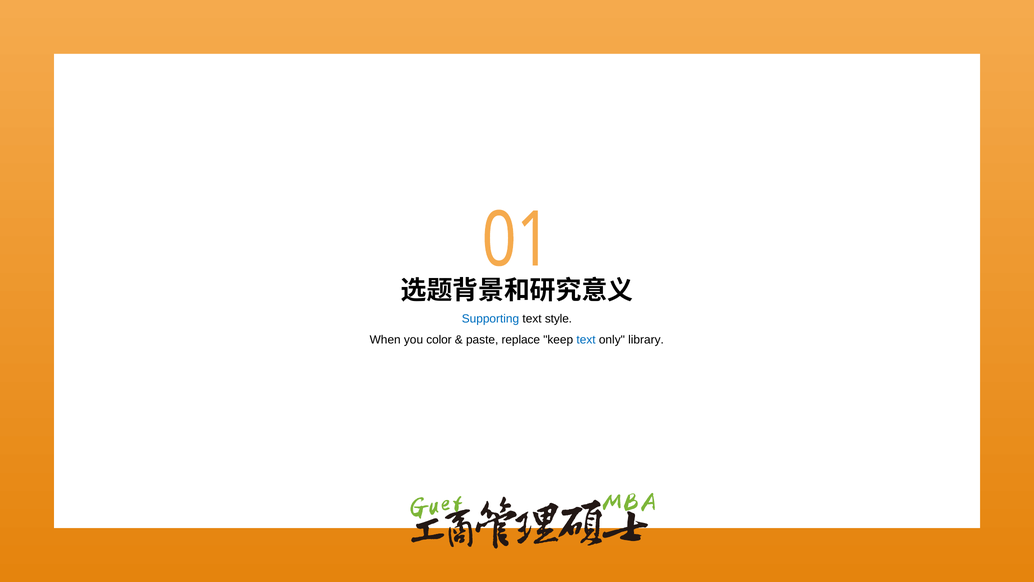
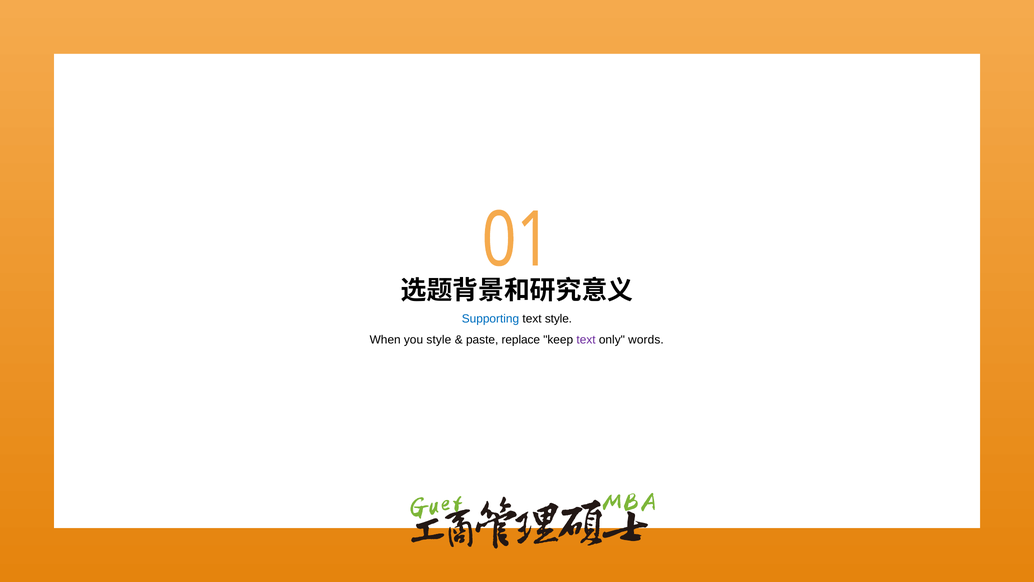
you color: color -> style (439, 340)
text colour: blue -> purple (586, 340)
library: library -> words (646, 340)
